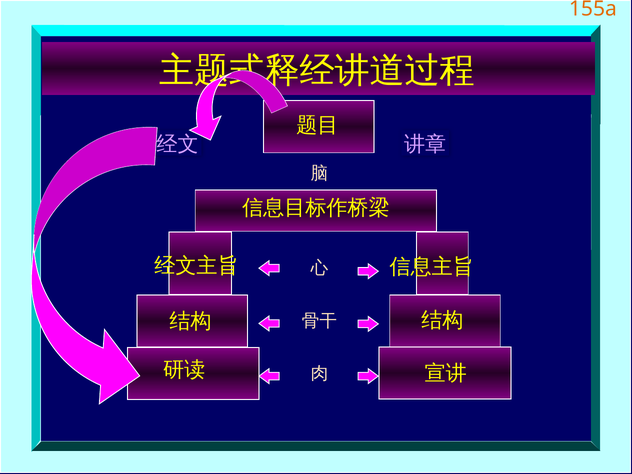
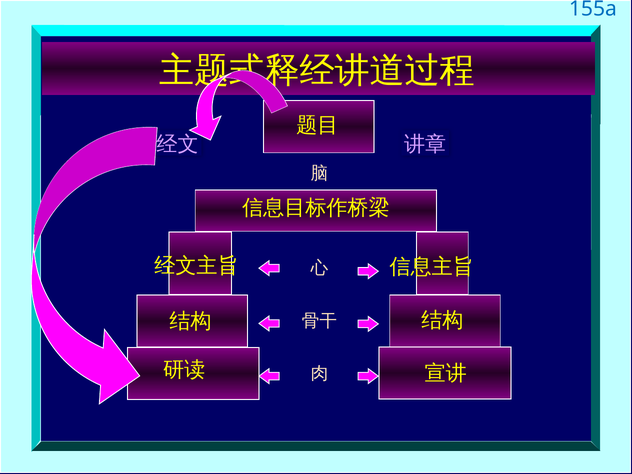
155a colour: orange -> blue (593, 9)
